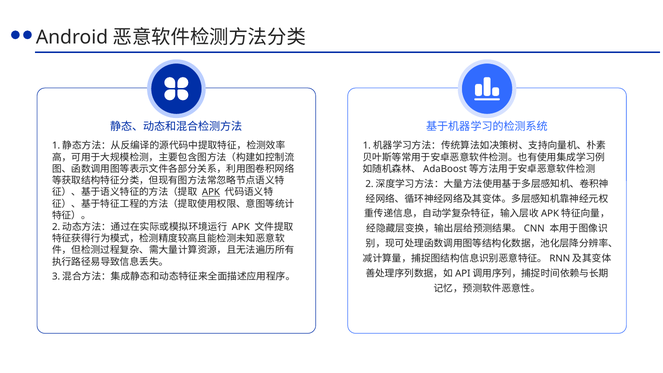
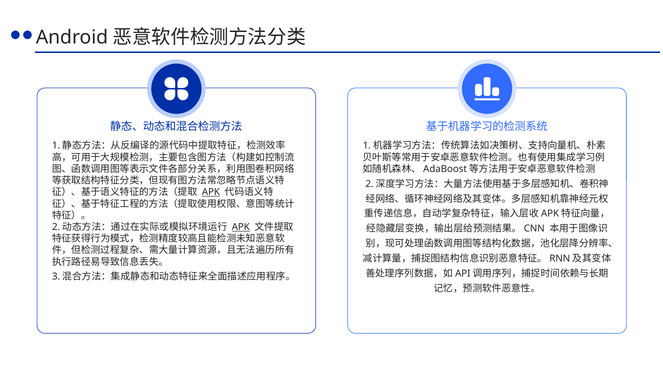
APK underline: none -> present (241, 227)
